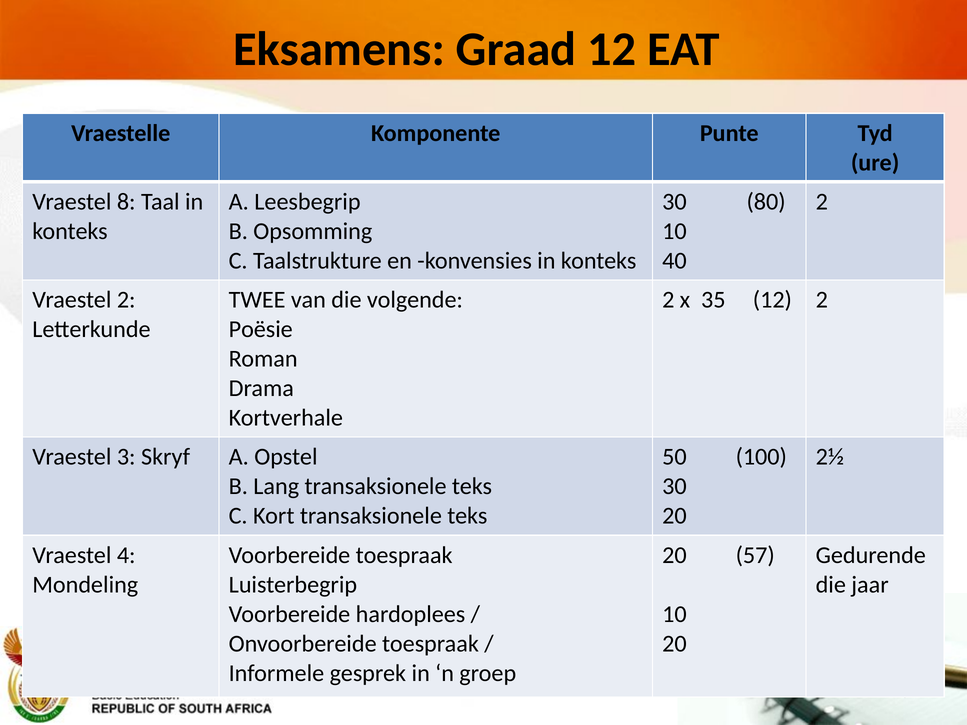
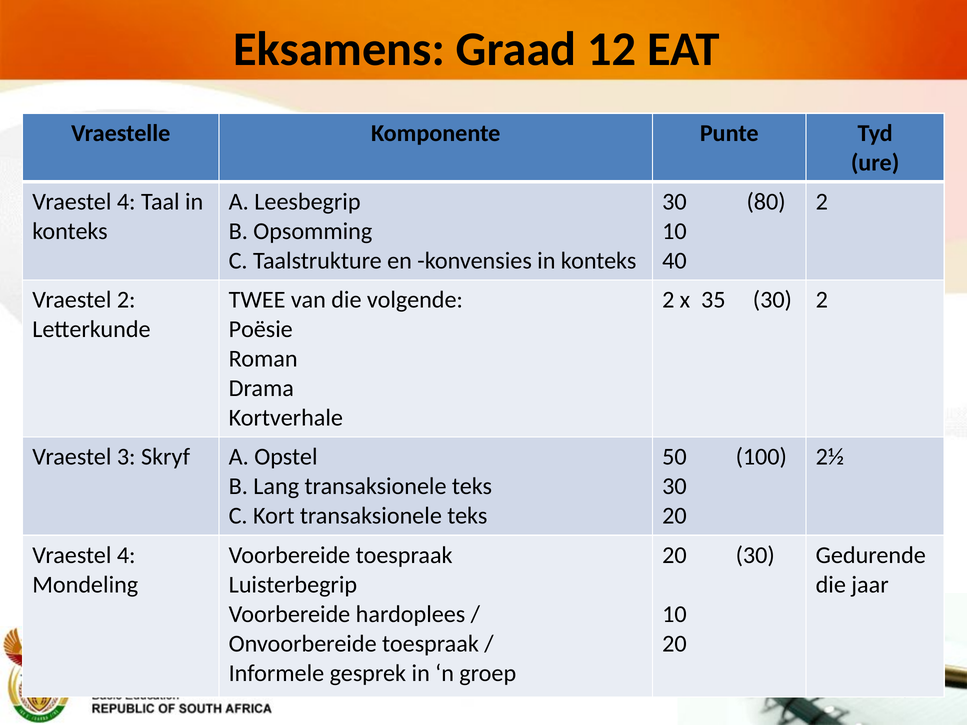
8: 8 -> 4 (126, 202)
35 12: 12 -> 30 (772, 300)
20 57: 57 -> 30 (755, 555)
